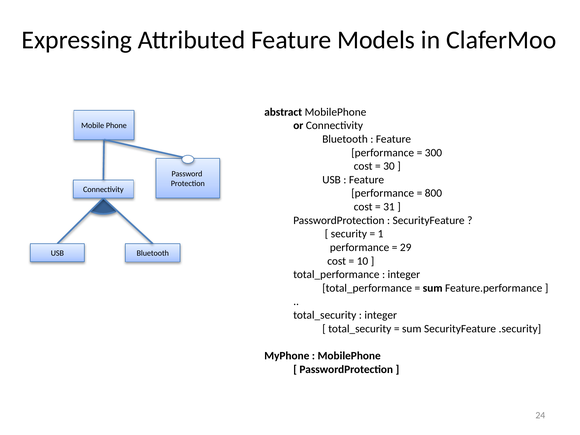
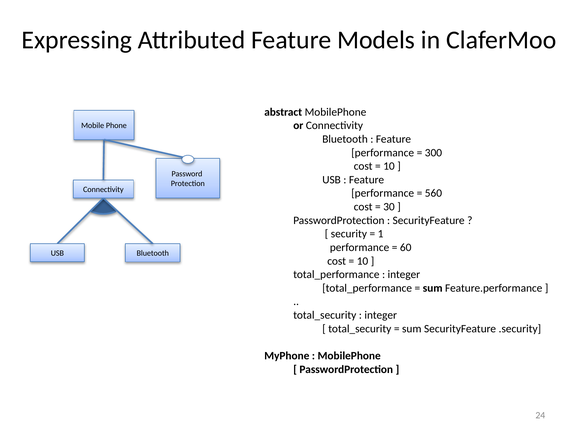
30: 30 -> 10 (389, 166)
800: 800 -> 560 (433, 193)
31: 31 -> 30 (389, 207)
29: 29 -> 60 (406, 247)
